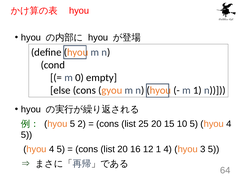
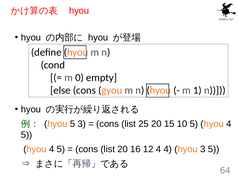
5 2: 2 -> 3 (82, 124)
12 1: 1 -> 4 (159, 150)
